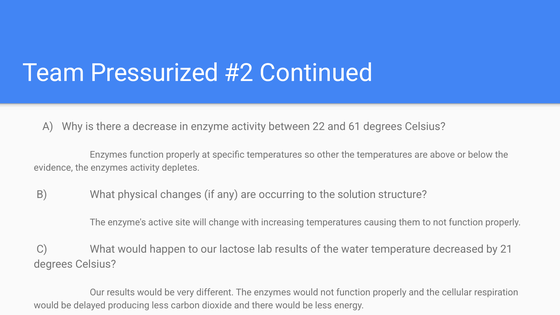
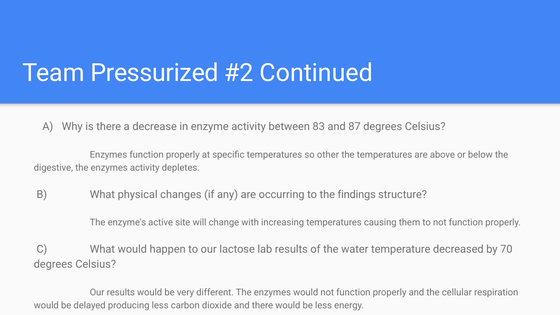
22: 22 -> 83 (319, 127)
61: 61 -> 87 (354, 127)
evidence: evidence -> digestive (53, 168)
solution: solution -> findings (357, 194)
21: 21 -> 70 (506, 249)
